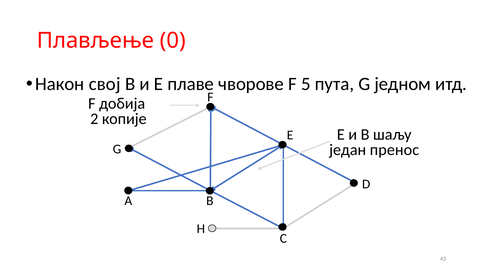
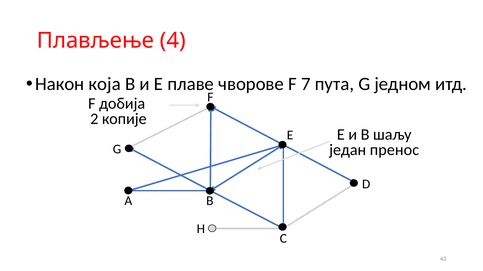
0: 0 -> 4 (173, 41)
свој: свој -> која (105, 84)
5: 5 -> 7 (306, 84)
